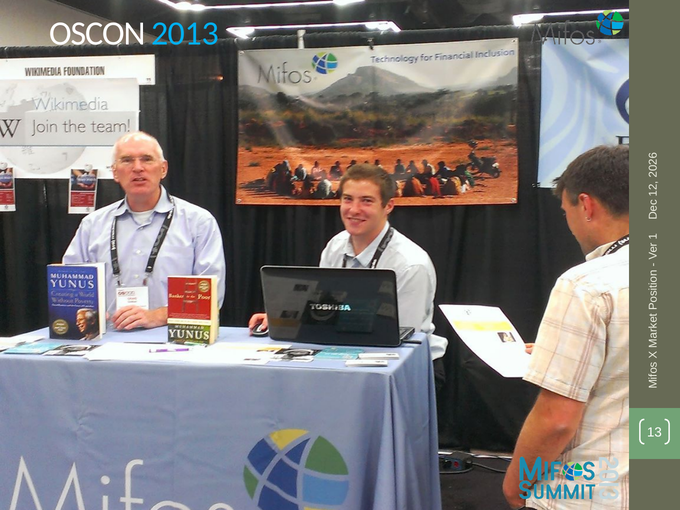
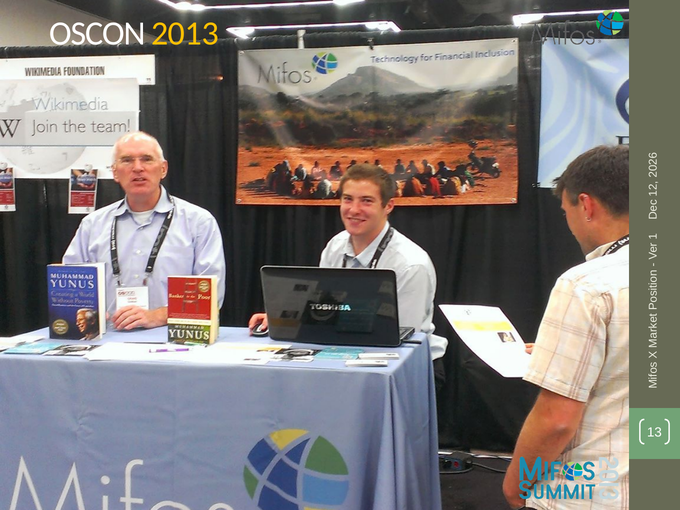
2013 colour: light blue -> yellow (185, 34)
